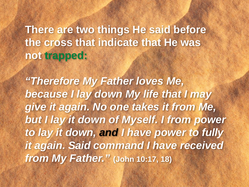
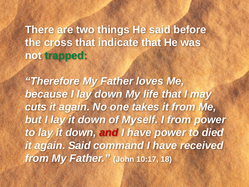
give: give -> cuts (36, 107)
and colour: black -> red (109, 132)
fully: fully -> died (213, 132)
